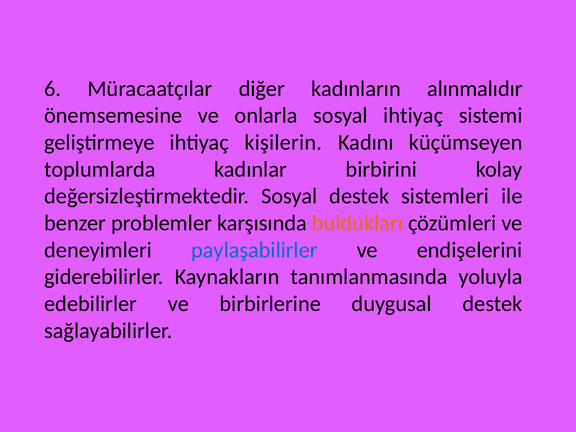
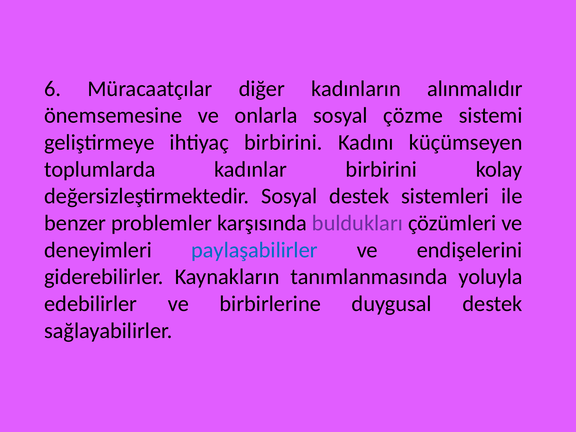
sosyal ihtiyaç: ihtiyaç -> çözme (413, 116)
ihtiyaç kişilerin: kişilerin -> birbirini (283, 142)
buldukları colour: orange -> purple (357, 223)
